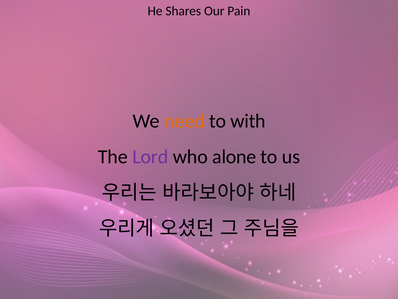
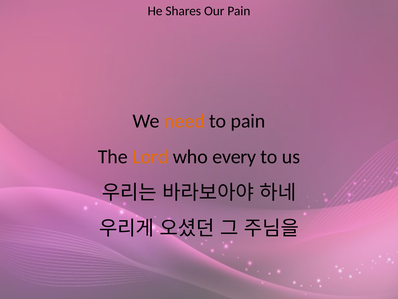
to with: with -> pain (248, 121)
Lord colour: purple -> orange (150, 157)
alone: alone -> every (234, 157)
